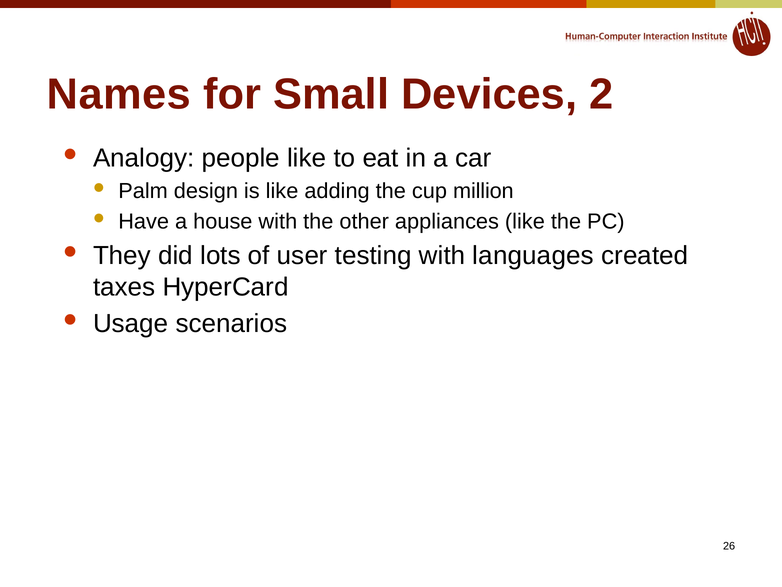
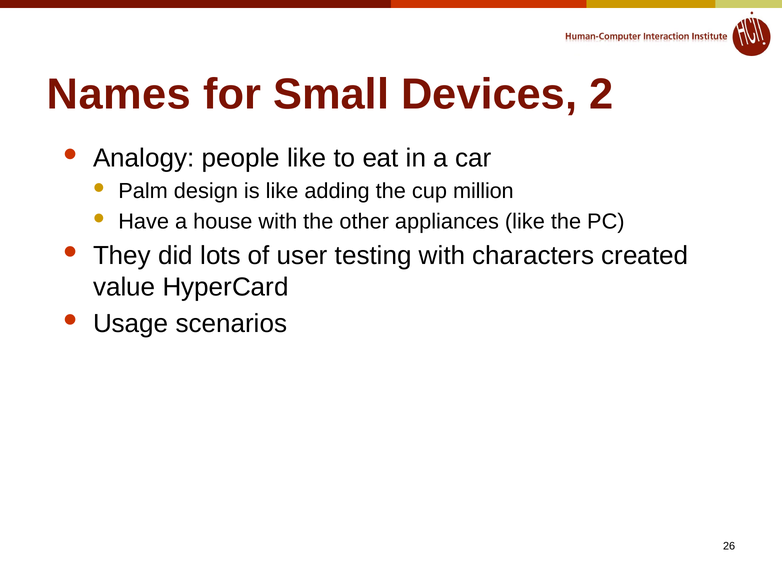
languages: languages -> characters (533, 256)
taxes: taxes -> value (124, 287)
